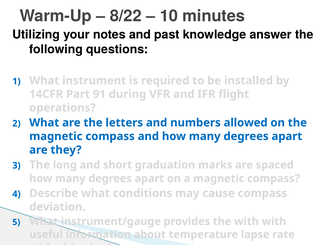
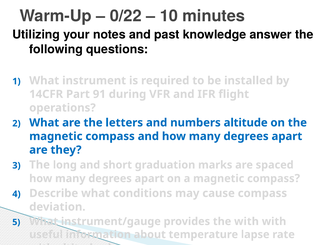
8/22: 8/22 -> 0/22 (126, 16)
numbers allowed: allowed -> altitude (246, 123)
